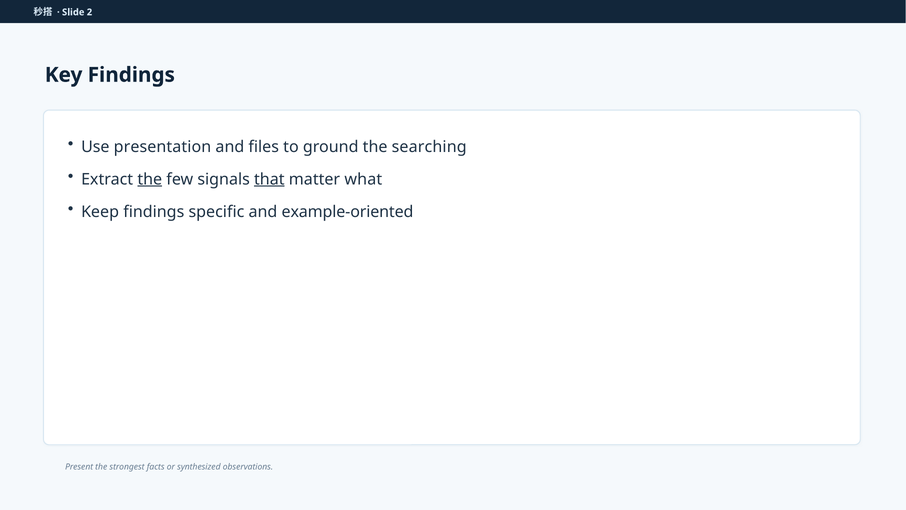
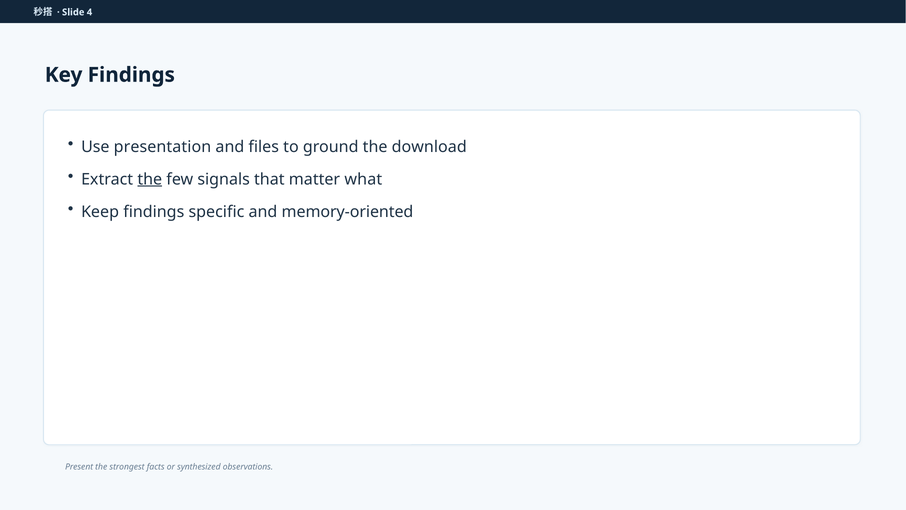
2: 2 -> 4 (89, 12)
searching: searching -> download (429, 147)
that underline: present -> none (269, 179)
example-oriented: example-oriented -> memory-oriented (347, 212)
